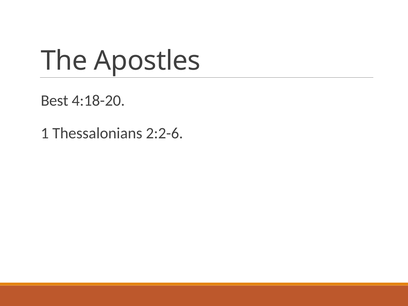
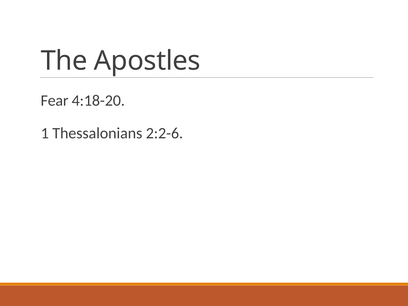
Best: Best -> Fear (55, 101)
